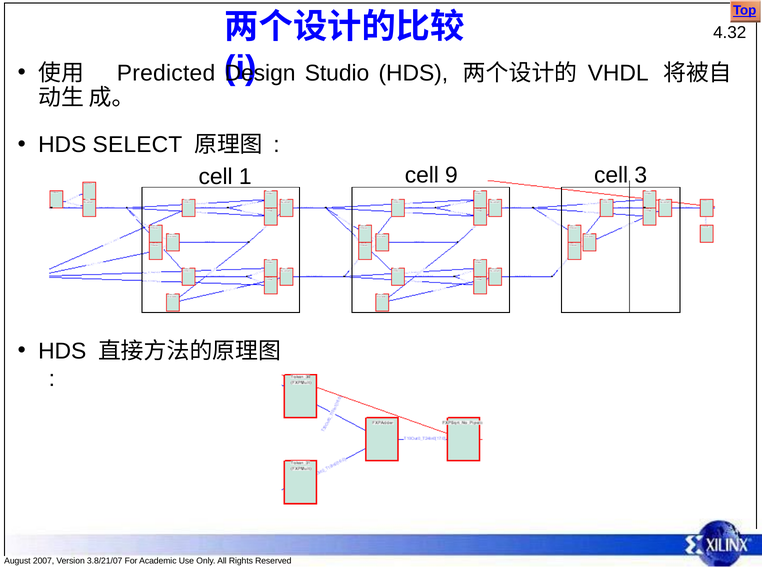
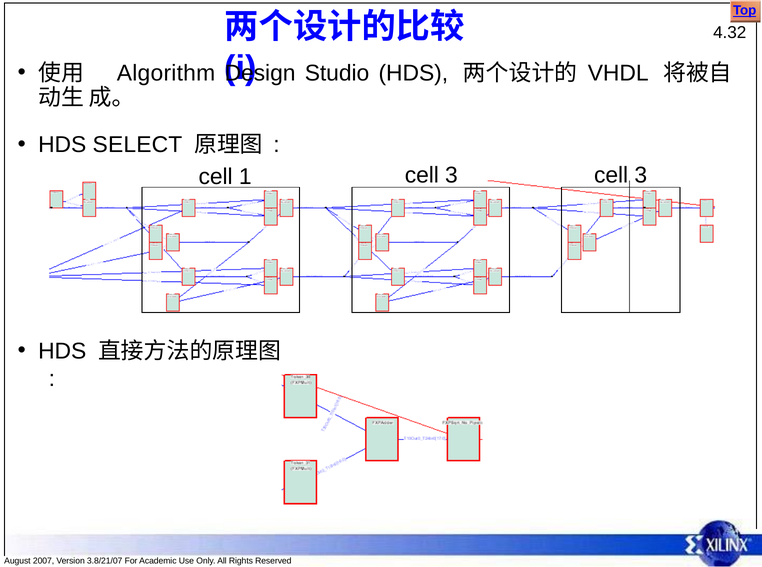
Predicted: Predicted -> Algorithm (166, 73)
1 cell 9: 9 -> 3 (451, 175)
